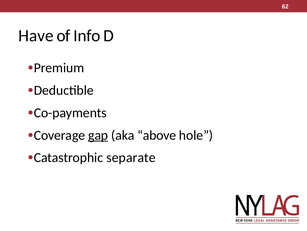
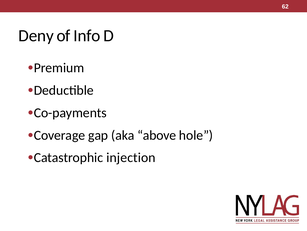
Have: Have -> Deny (36, 36)
gap underline: present -> none (98, 135)
separate: separate -> injection (131, 157)
